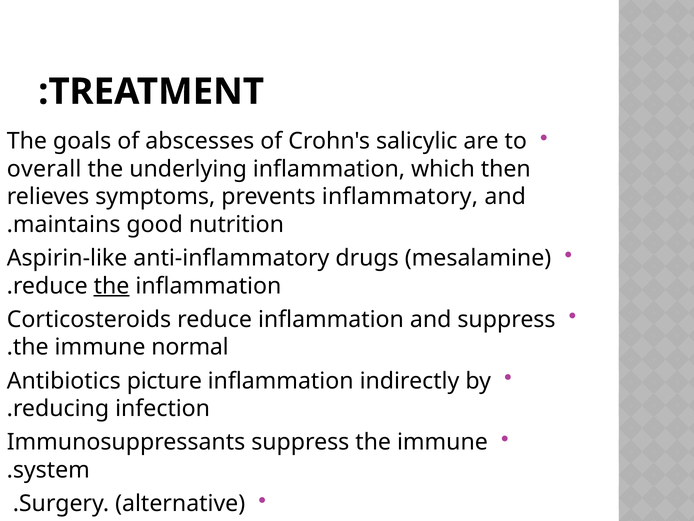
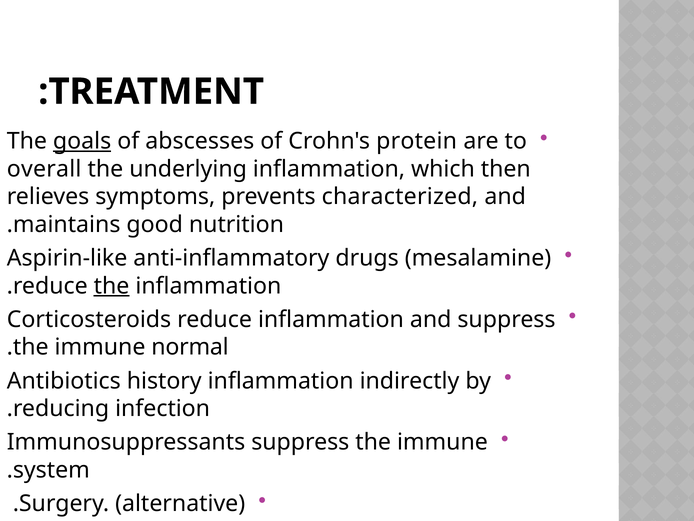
goals underline: none -> present (82, 141)
salicylic: salicylic -> protein (417, 141)
inflammatory: inflammatory -> characterized (400, 197)
picture: picture -> history (164, 381)
